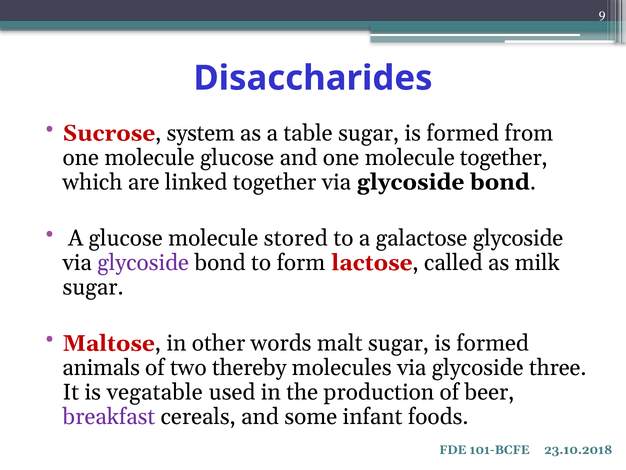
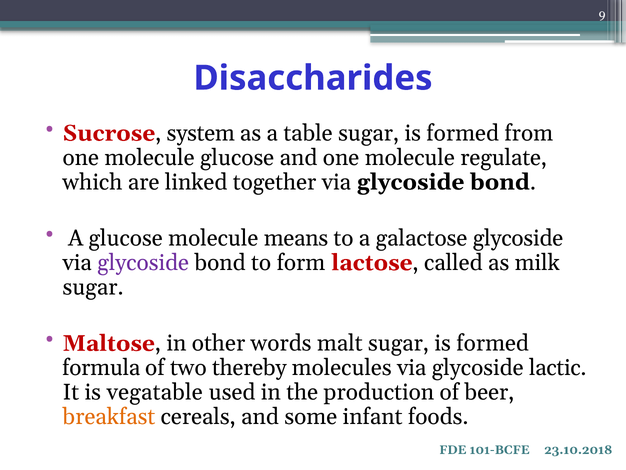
molecule together: together -> regulate (504, 157)
stored: stored -> means (296, 238)
animals: animals -> formula (101, 367)
three: three -> lactic (558, 367)
breakfast colour: purple -> orange (109, 416)
